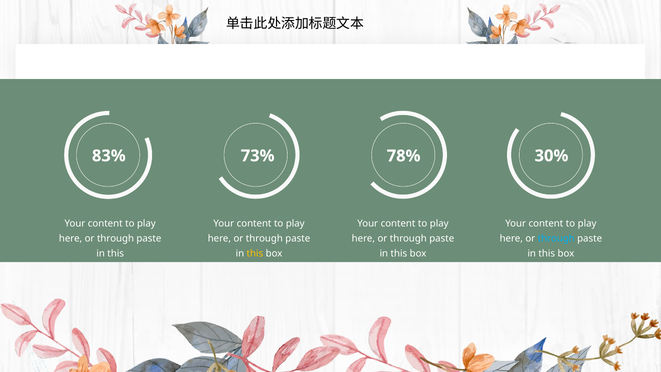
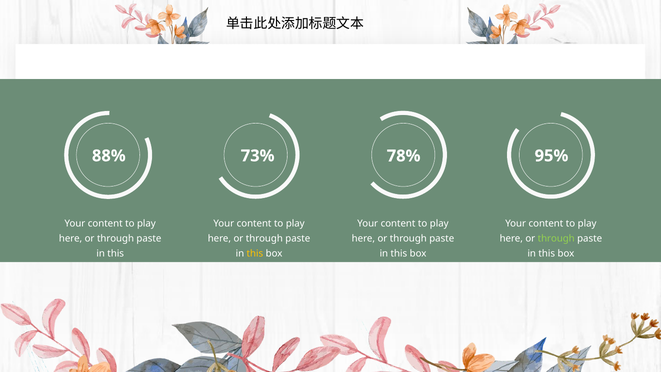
83%: 83% -> 88% (109, 156)
30%: 30% -> 95% (551, 156)
through colour: light blue -> light green (556, 238)
